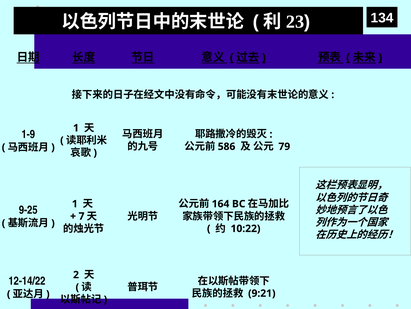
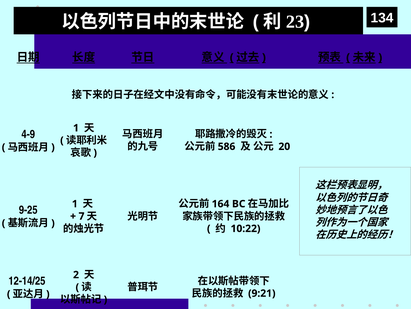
1-9: 1-9 -> 4-9 (28, 134)
79: 79 -> 20 (284, 146)
12-14/22: 12-14/22 -> 12-14/25 (27, 280)
